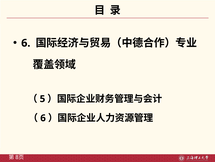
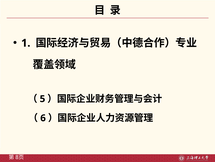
6: 6 -> 1 (26, 43)
